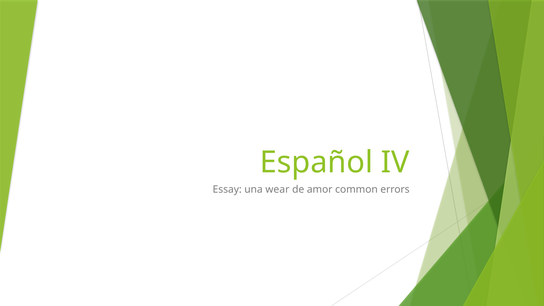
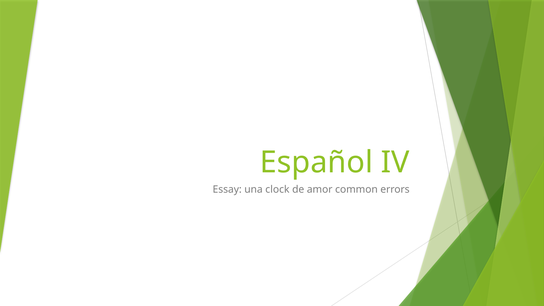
wear: wear -> clock (277, 190)
